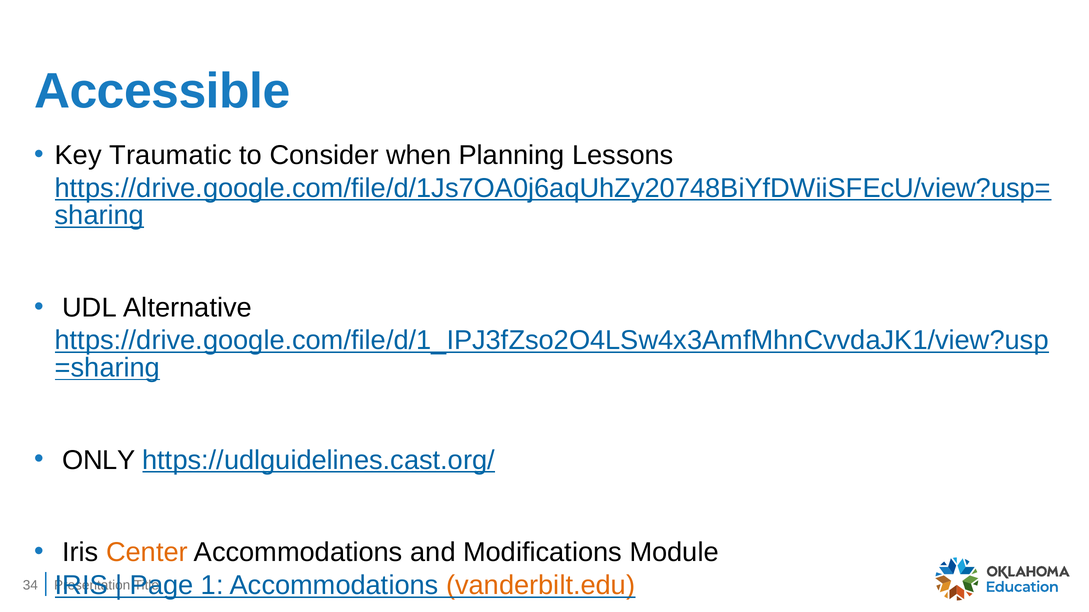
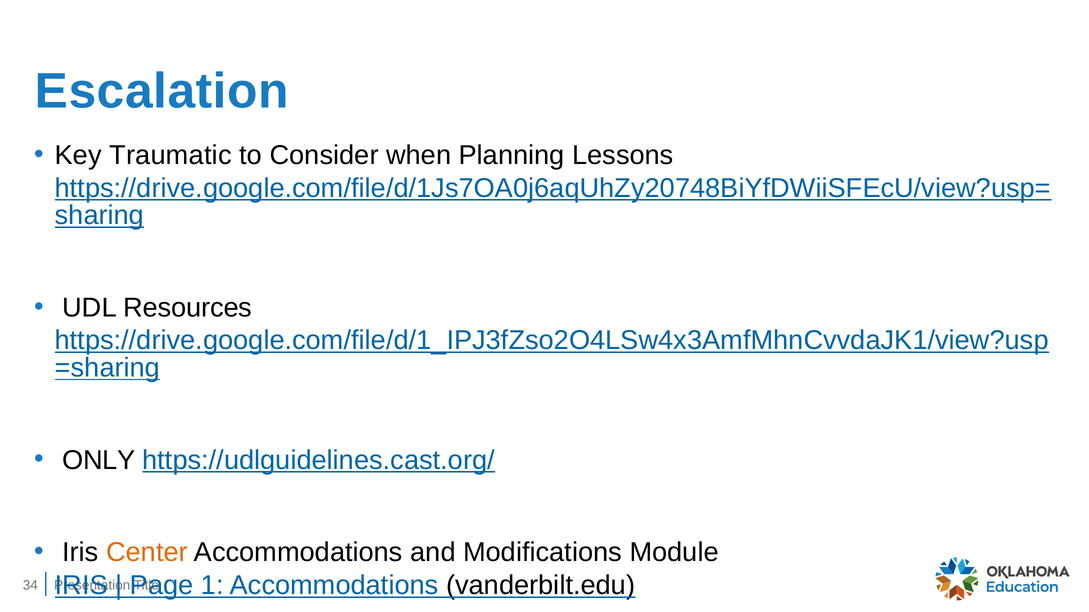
Accessible: Accessible -> Escalation (162, 91)
Alternative: Alternative -> Resources (188, 308)
vanderbilt.edu colour: orange -> black (541, 586)
